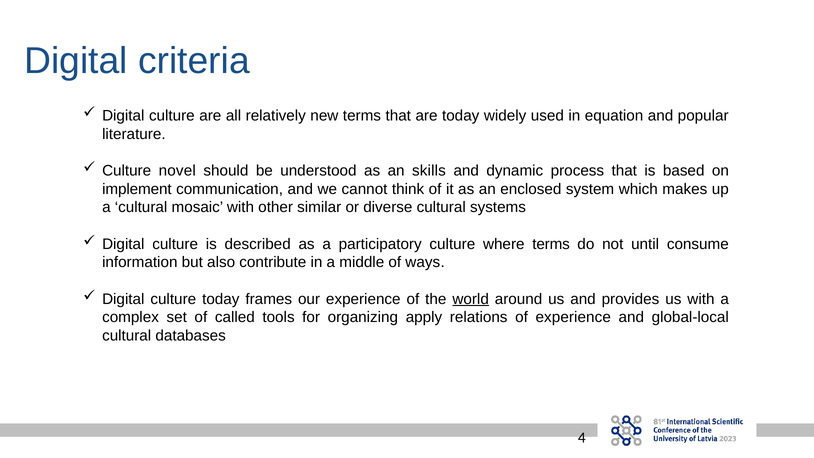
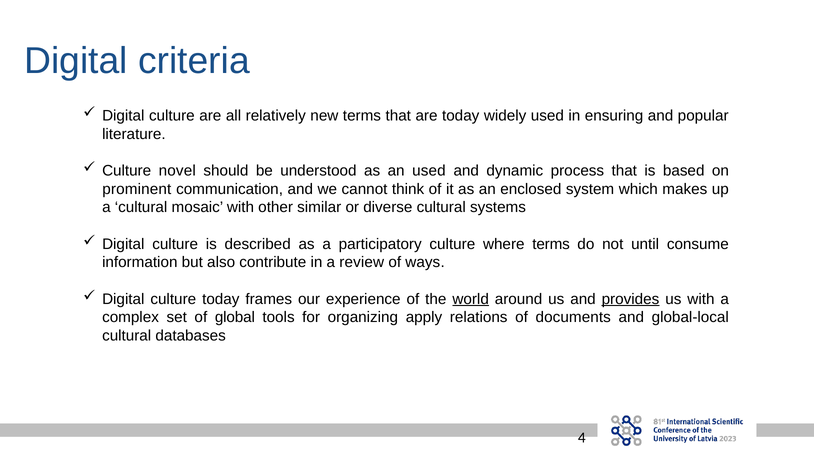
equation: equation -> ensuring (614, 116)
an skills: skills -> used (429, 171)
implement: implement -> prominent (137, 189)
middle: middle -> review (362, 262)
provides underline: none -> present (630, 299)
called: called -> global (235, 317)
of experience: experience -> documents (573, 317)
